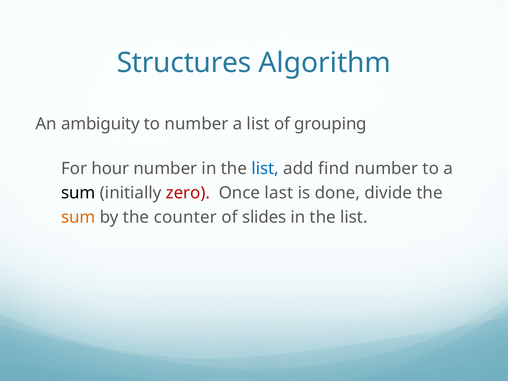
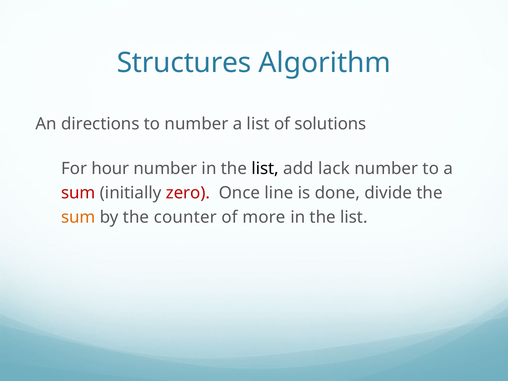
ambiguity: ambiguity -> directions (100, 124)
grouping: grouping -> solutions (330, 124)
list colour: blue -> black (265, 169)
find: find -> lack (334, 169)
sum colour: black -> red (78, 193)
last: last -> line (279, 193)
slides: slides -> more (264, 217)
